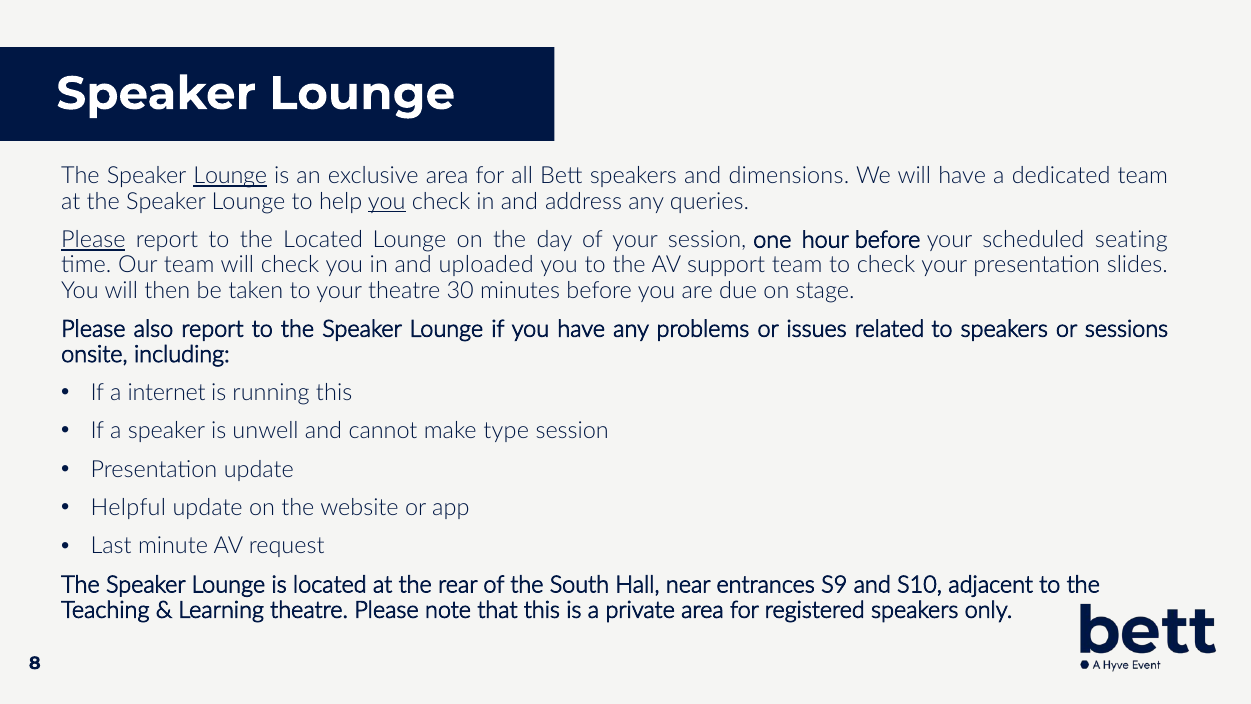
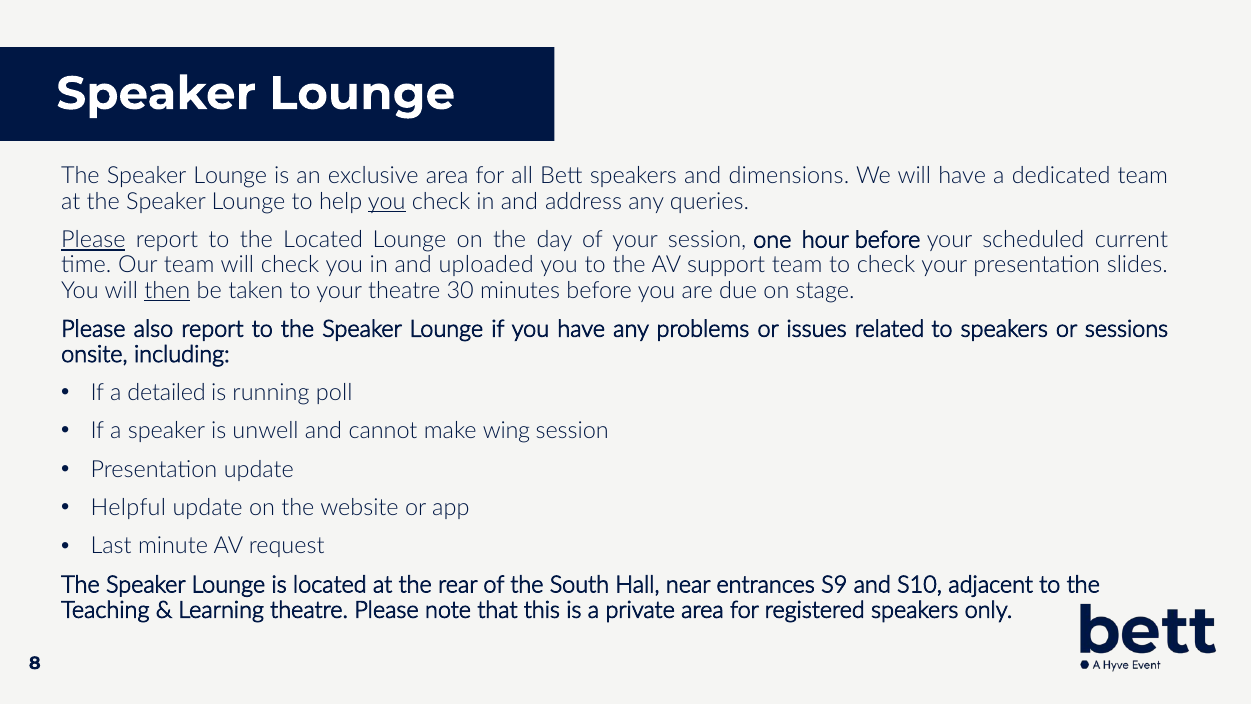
Lounge underline: present -> none (230, 176)
seating: seating -> current (1131, 240)
then underline: none -> present (167, 290)
internet: internet -> detailed (167, 392)
running this: this -> poll (334, 392)
type: type -> wing (507, 431)
